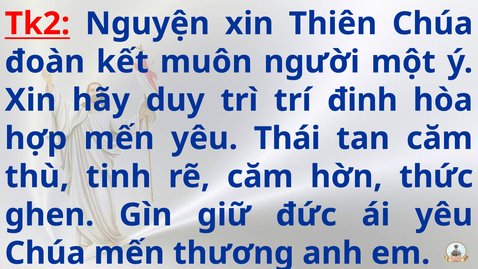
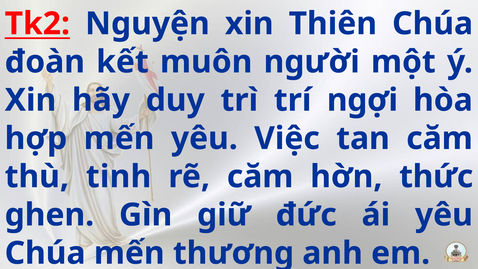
đinh: đinh -> ngợi (362, 100)
Thái: Thái -> Việc (287, 138)
